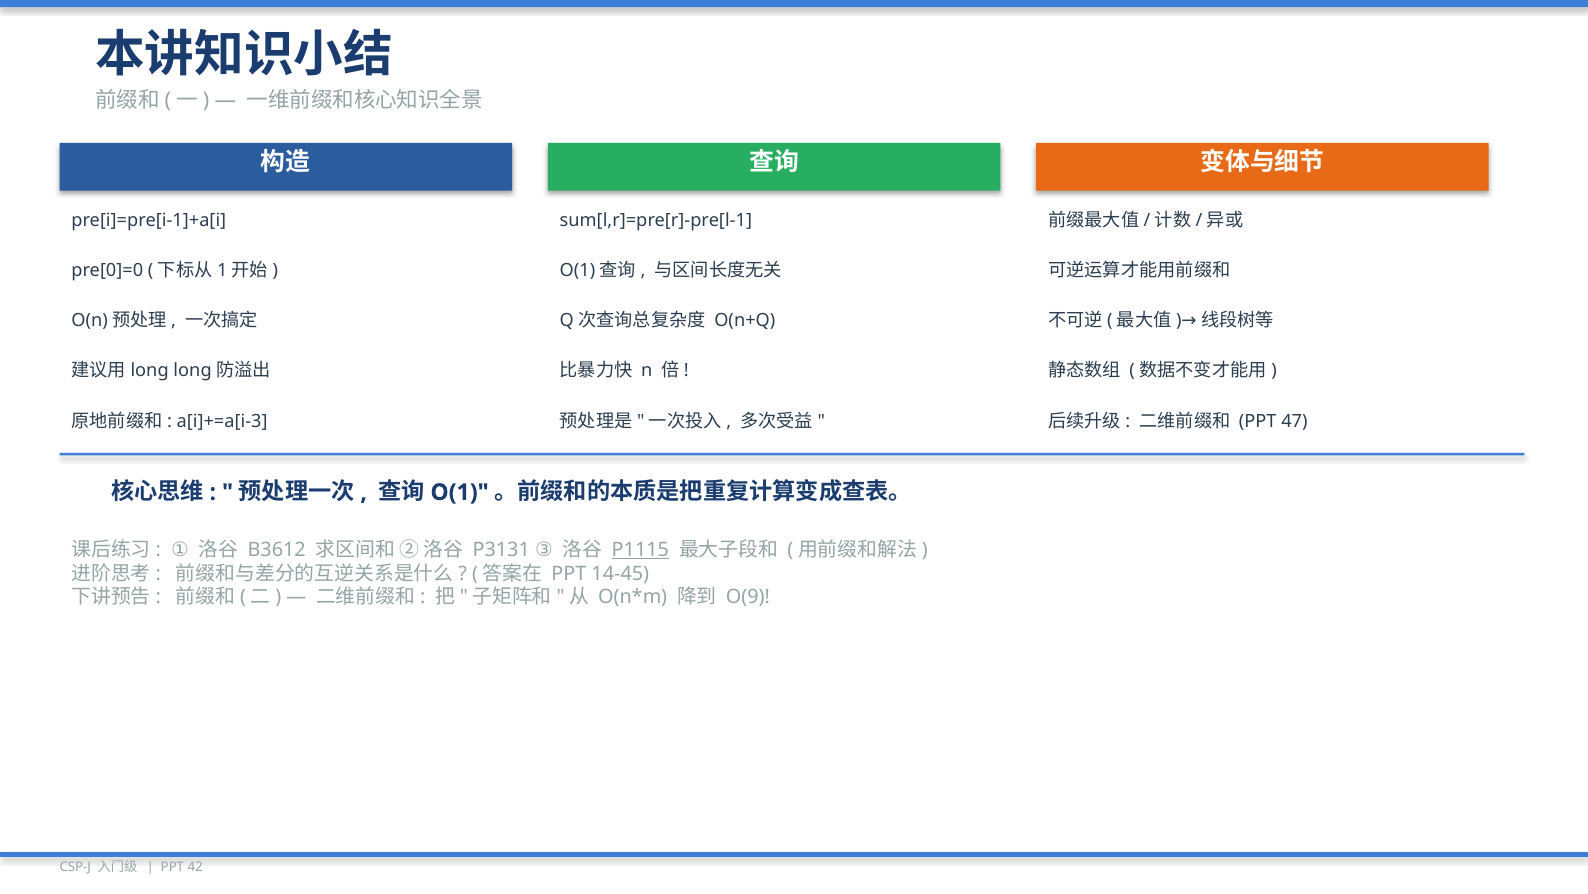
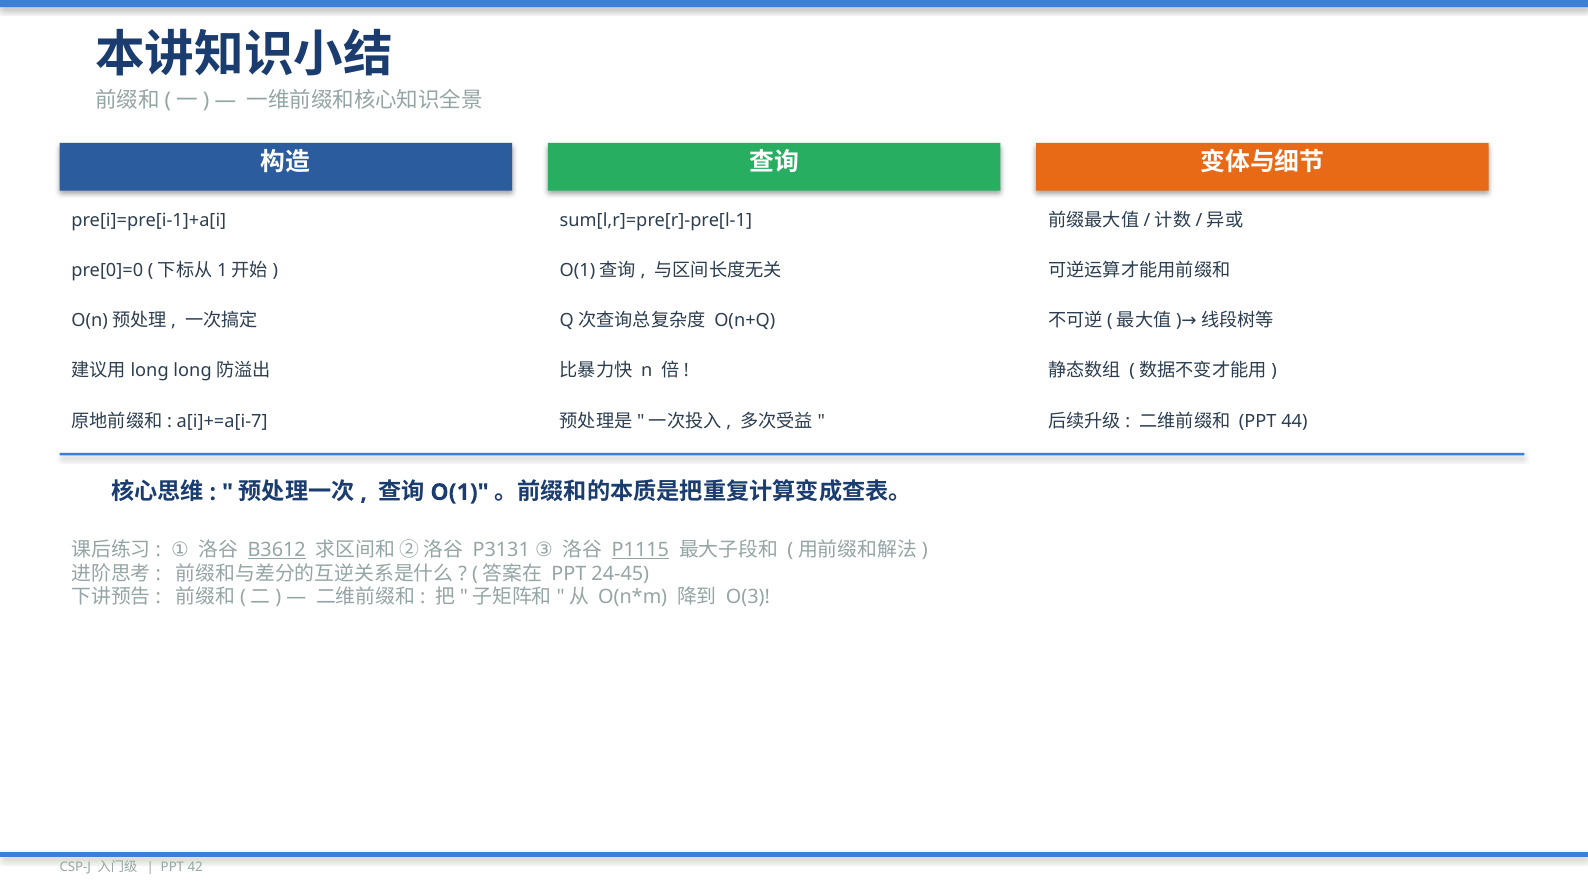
a[i]+=a[i-3: a[i]+=a[i-3 -> a[i]+=a[i-7 (222, 421)
47: 47 -> 44 (1294, 421)
B3612 underline: none -> present (277, 549)
14-45: 14-45 -> 24-45 (620, 573)
O(9: O(9 -> O(3 (748, 597)
